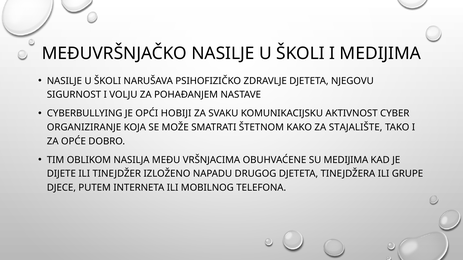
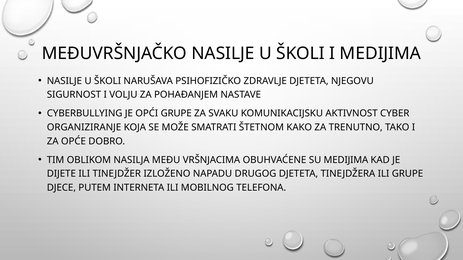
OPĆI HOBIJI: HOBIJI -> GRUPE (176, 114)
STAJALIŠTE: STAJALIŠTE -> TRENUTNO (356, 127)
